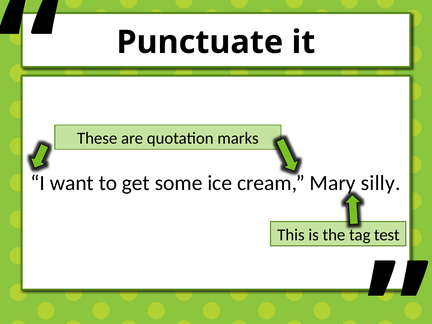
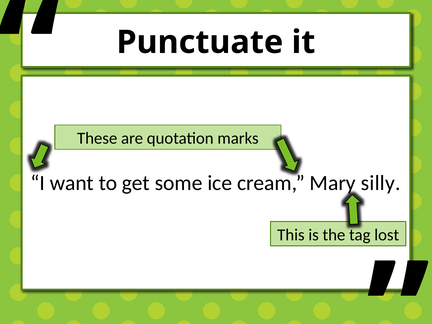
test: test -> lost (387, 235)
